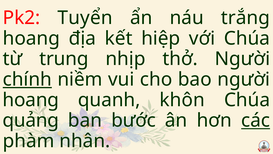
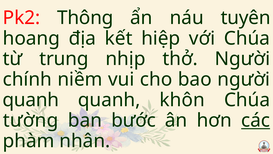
Tuyển: Tuyển -> Thông (85, 18)
trắng: trắng -> tuyên (246, 18)
chính underline: present -> none (27, 79)
hoang: hoang -> quanh (31, 100)
quảng: quảng -> tường (31, 120)
